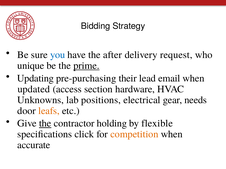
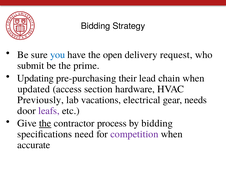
after: after -> open (113, 55)
unique: unique -> submit (31, 66)
prime underline: present -> none (86, 66)
email: email -> chain (169, 78)
Unknowns: Unknowns -> Previously (41, 100)
positions: positions -> vacations (101, 100)
leafs colour: orange -> purple (49, 111)
holding: holding -> process (112, 124)
by flexible: flexible -> bidding (157, 124)
click: click -> need (84, 135)
competition colour: orange -> purple (134, 135)
